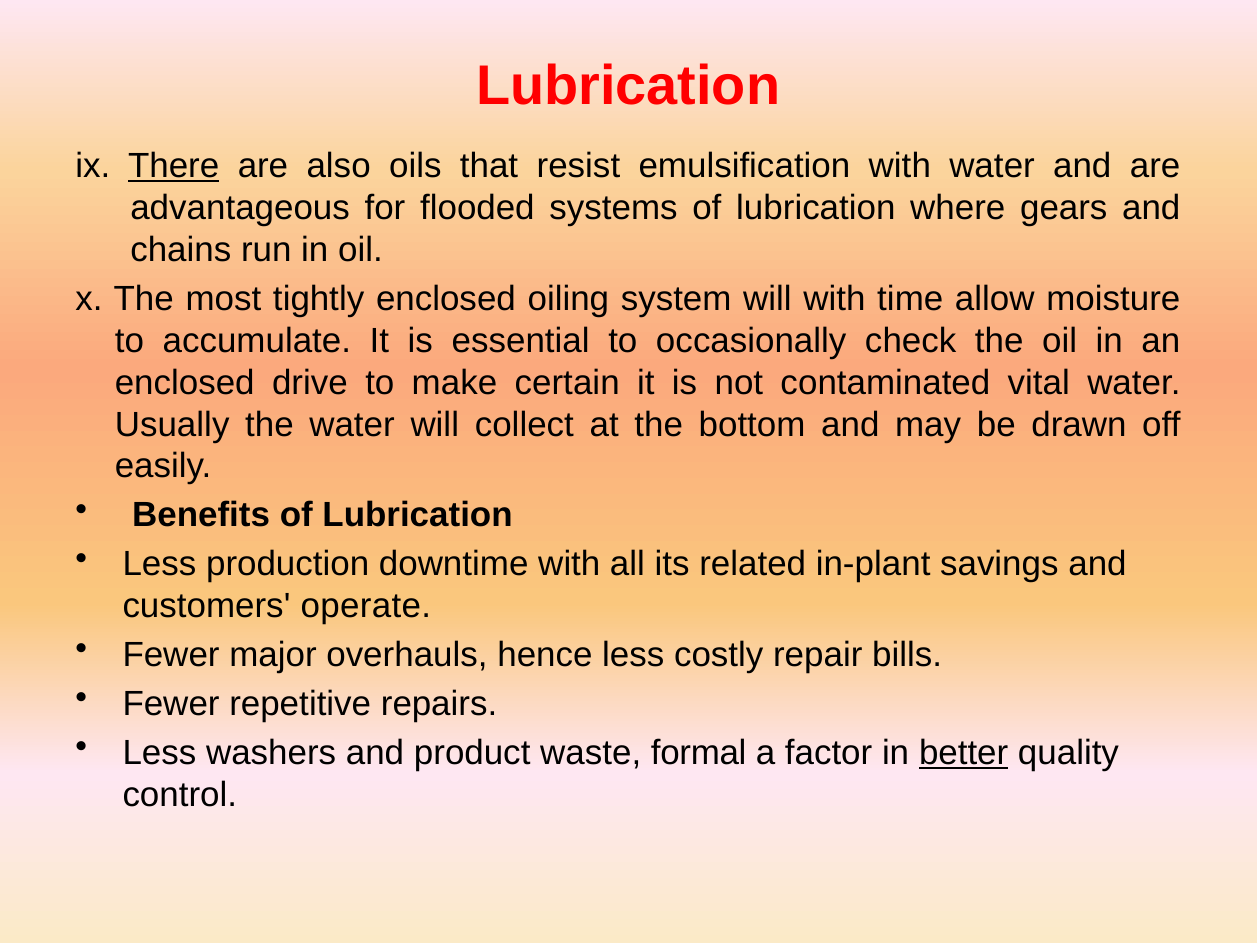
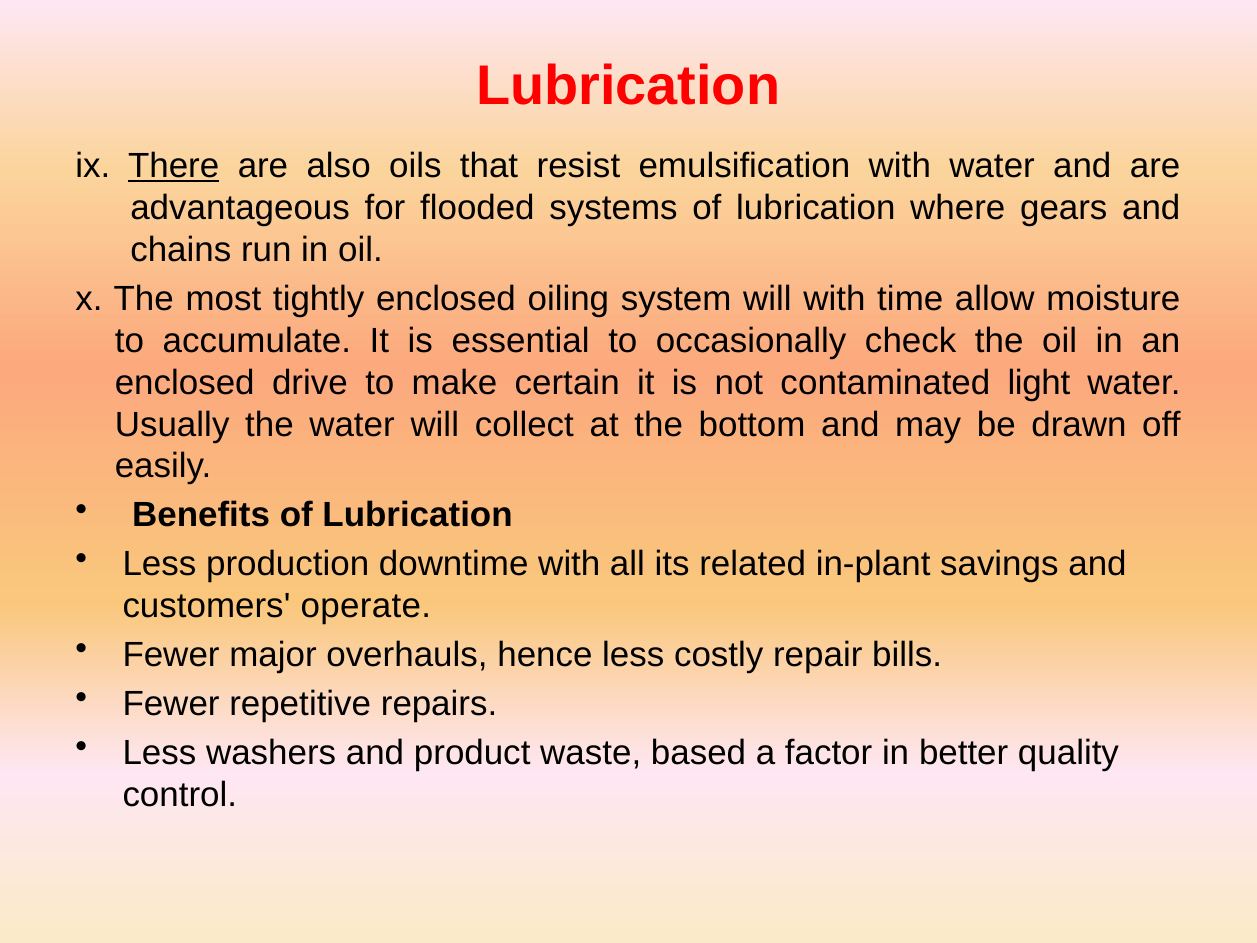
vital: vital -> light (1039, 382)
formal: formal -> based (699, 753)
better underline: present -> none (964, 753)
